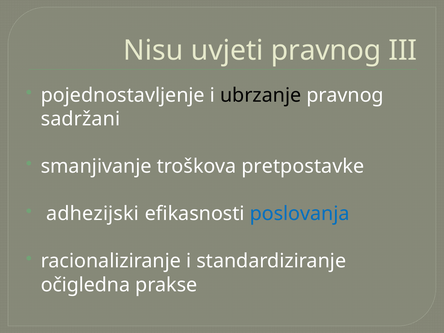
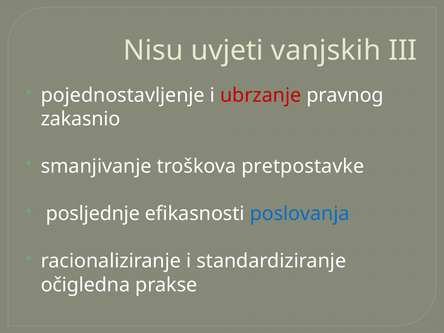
uvjeti pravnog: pravnog -> vanjskih (326, 51)
ubrzanje colour: black -> red (261, 95)
sadržani: sadržani -> zakasnio (81, 119)
adhezijski: adhezijski -> posljednje (93, 214)
